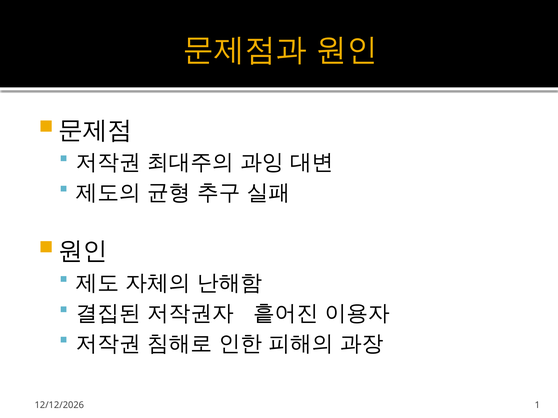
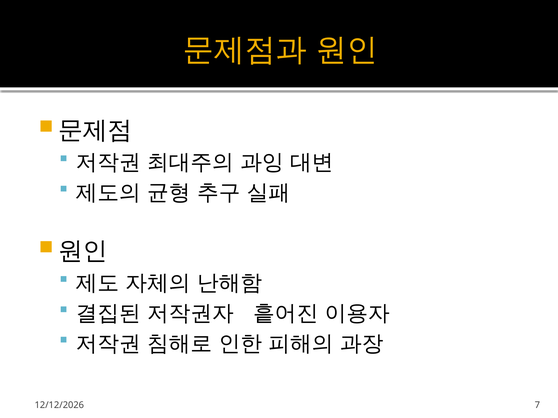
1: 1 -> 7 (537, 406)
